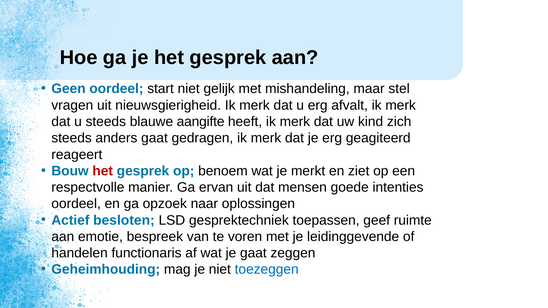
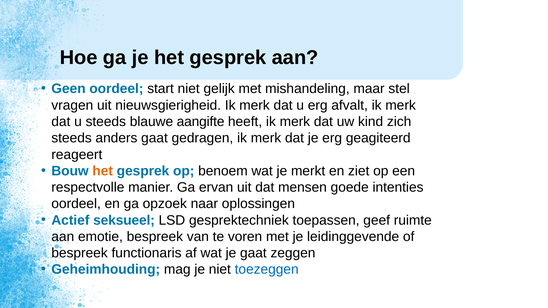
het colour: red -> orange (103, 171)
besloten: besloten -> seksueel (124, 220)
handelen: handelen -> bespreek (80, 253)
